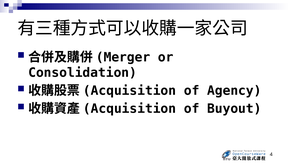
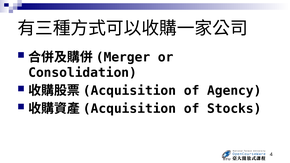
Buyout: Buyout -> Stocks (234, 109)
